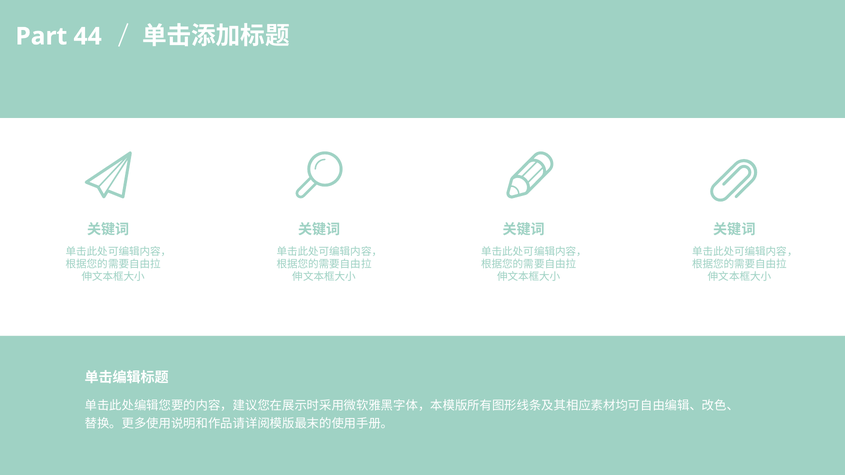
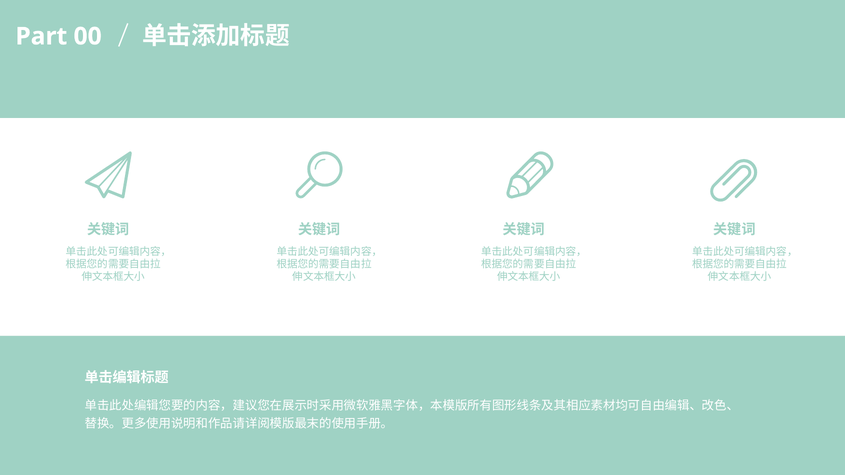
44: 44 -> 00 (88, 36)
